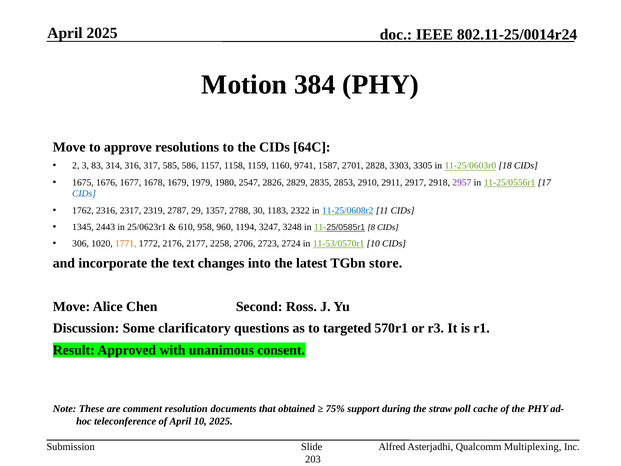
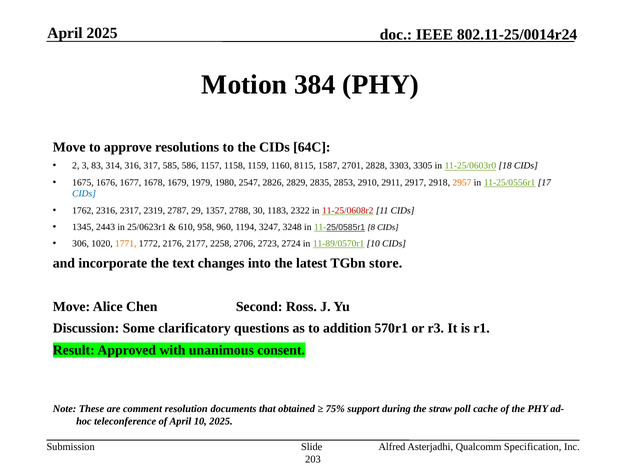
9741: 9741 -> 8115 (305, 166)
2957 colour: purple -> orange (462, 182)
11-25/0608r2 colour: blue -> red (348, 210)
11-53/0570r1: 11-53/0570r1 -> 11-89/0570r1 (339, 243)
targeted: targeted -> addition (347, 328)
Multiplexing: Multiplexing -> Specification (533, 447)
